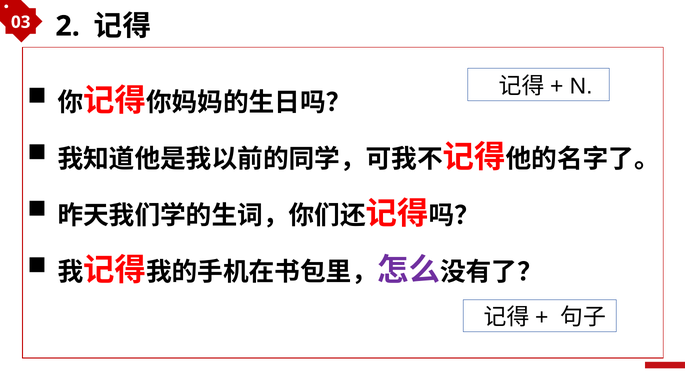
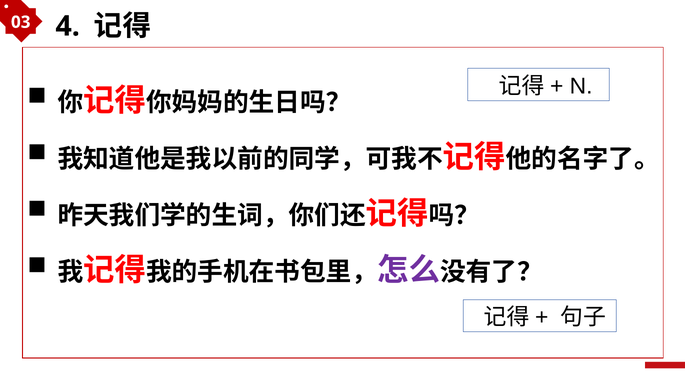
2: 2 -> 4 (68, 26)
